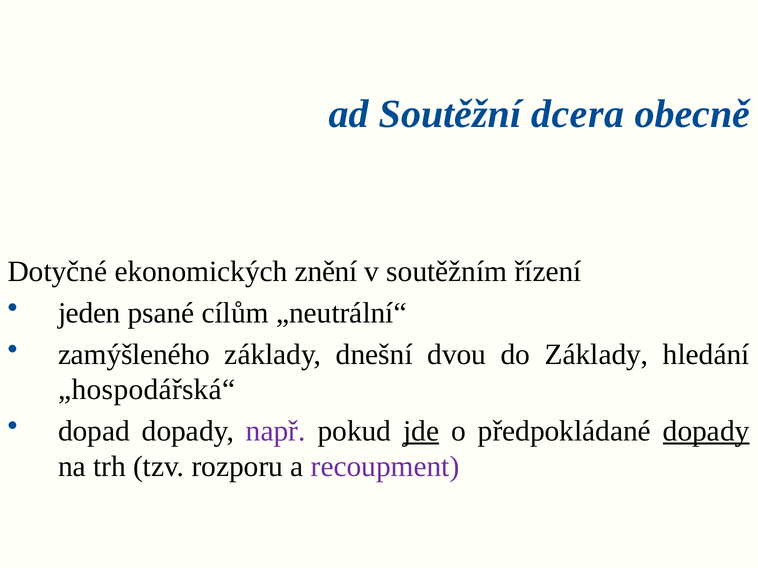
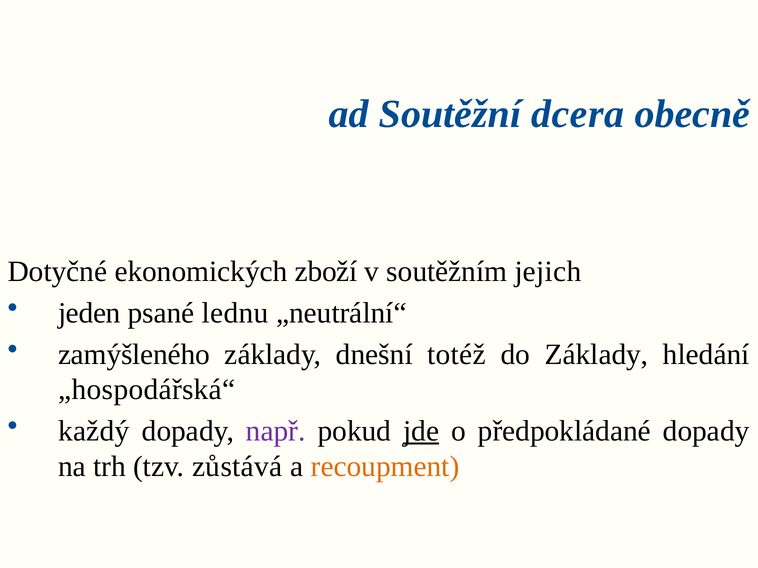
znění: znění -> zboží (326, 272)
řízení: řízení -> jejich (548, 272)
cílům: cílům -> lednu (235, 313)
dvou: dvou -> totéž (457, 355)
dopad: dopad -> každý (94, 431)
dopady underline: present -> none (706, 431)
rozporu: rozporu -> zůstává (237, 467)
recoupment colour: purple -> orange (385, 467)
